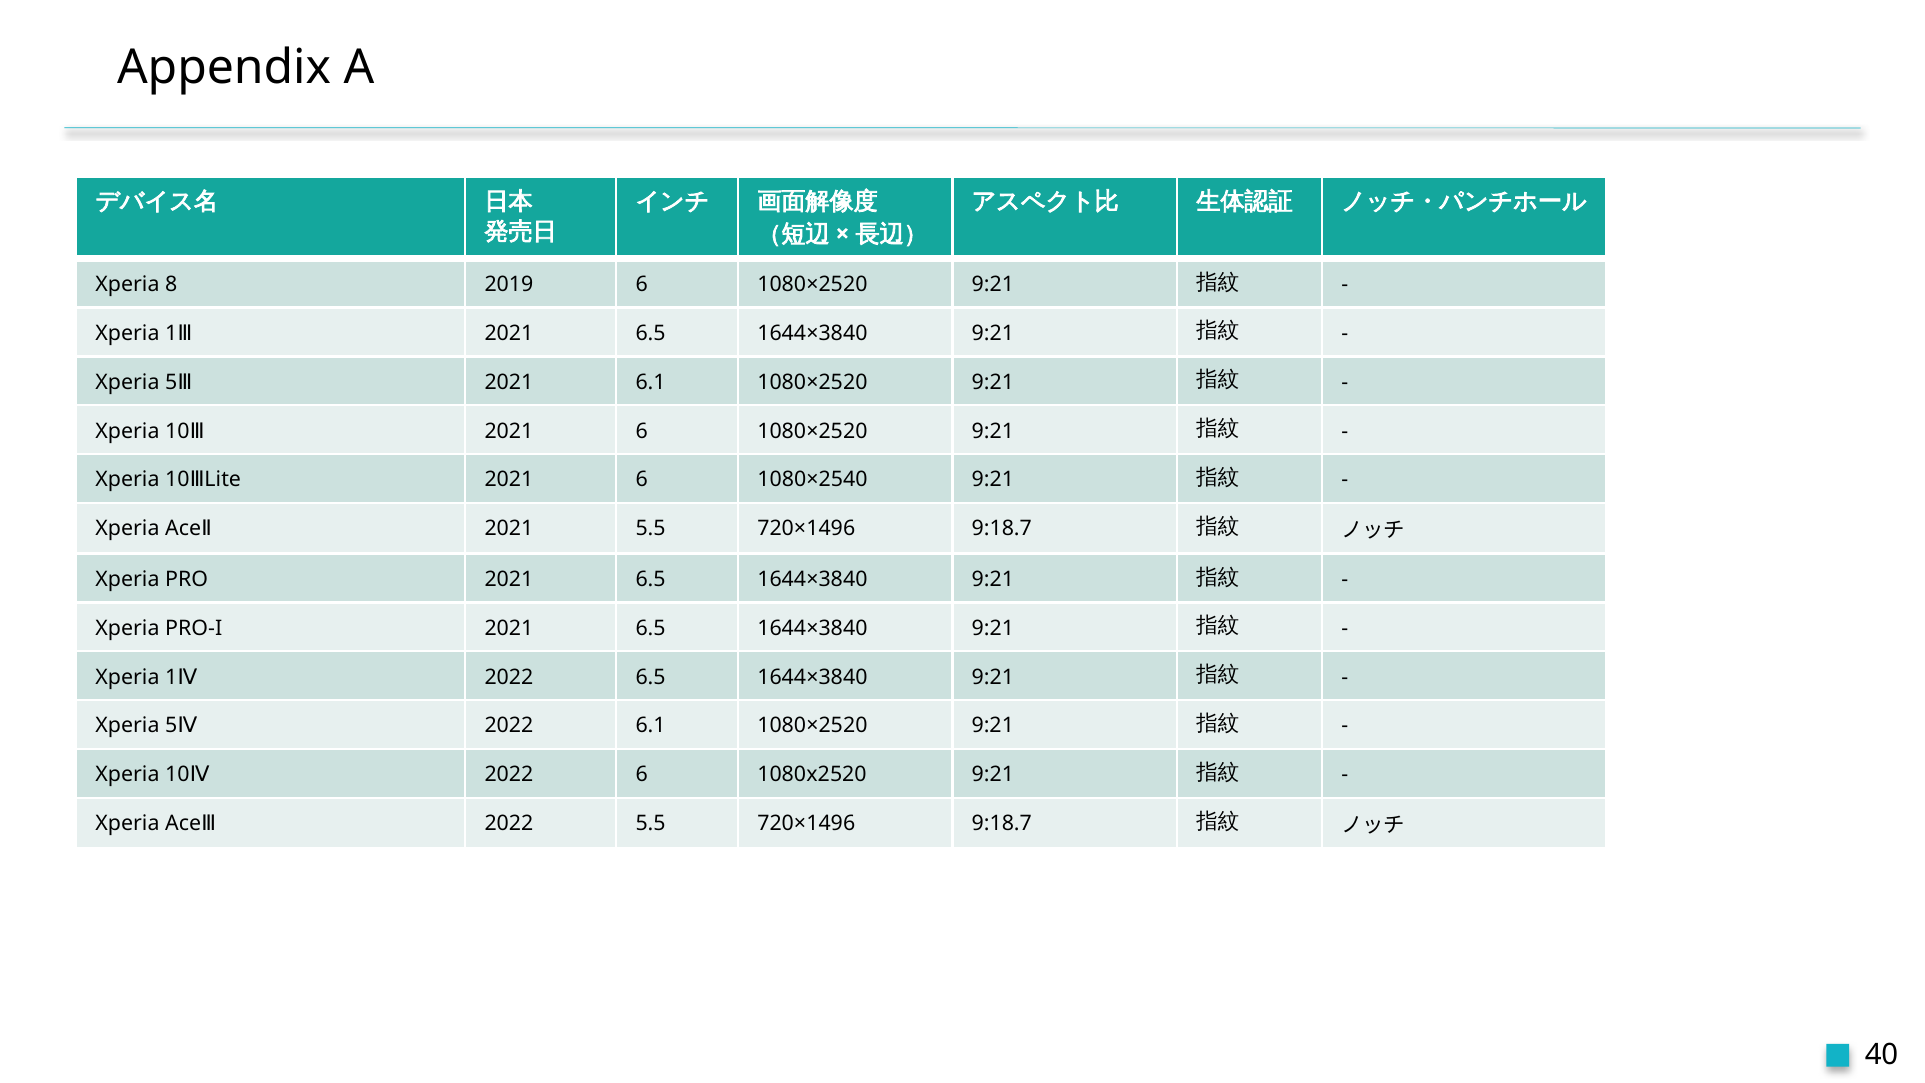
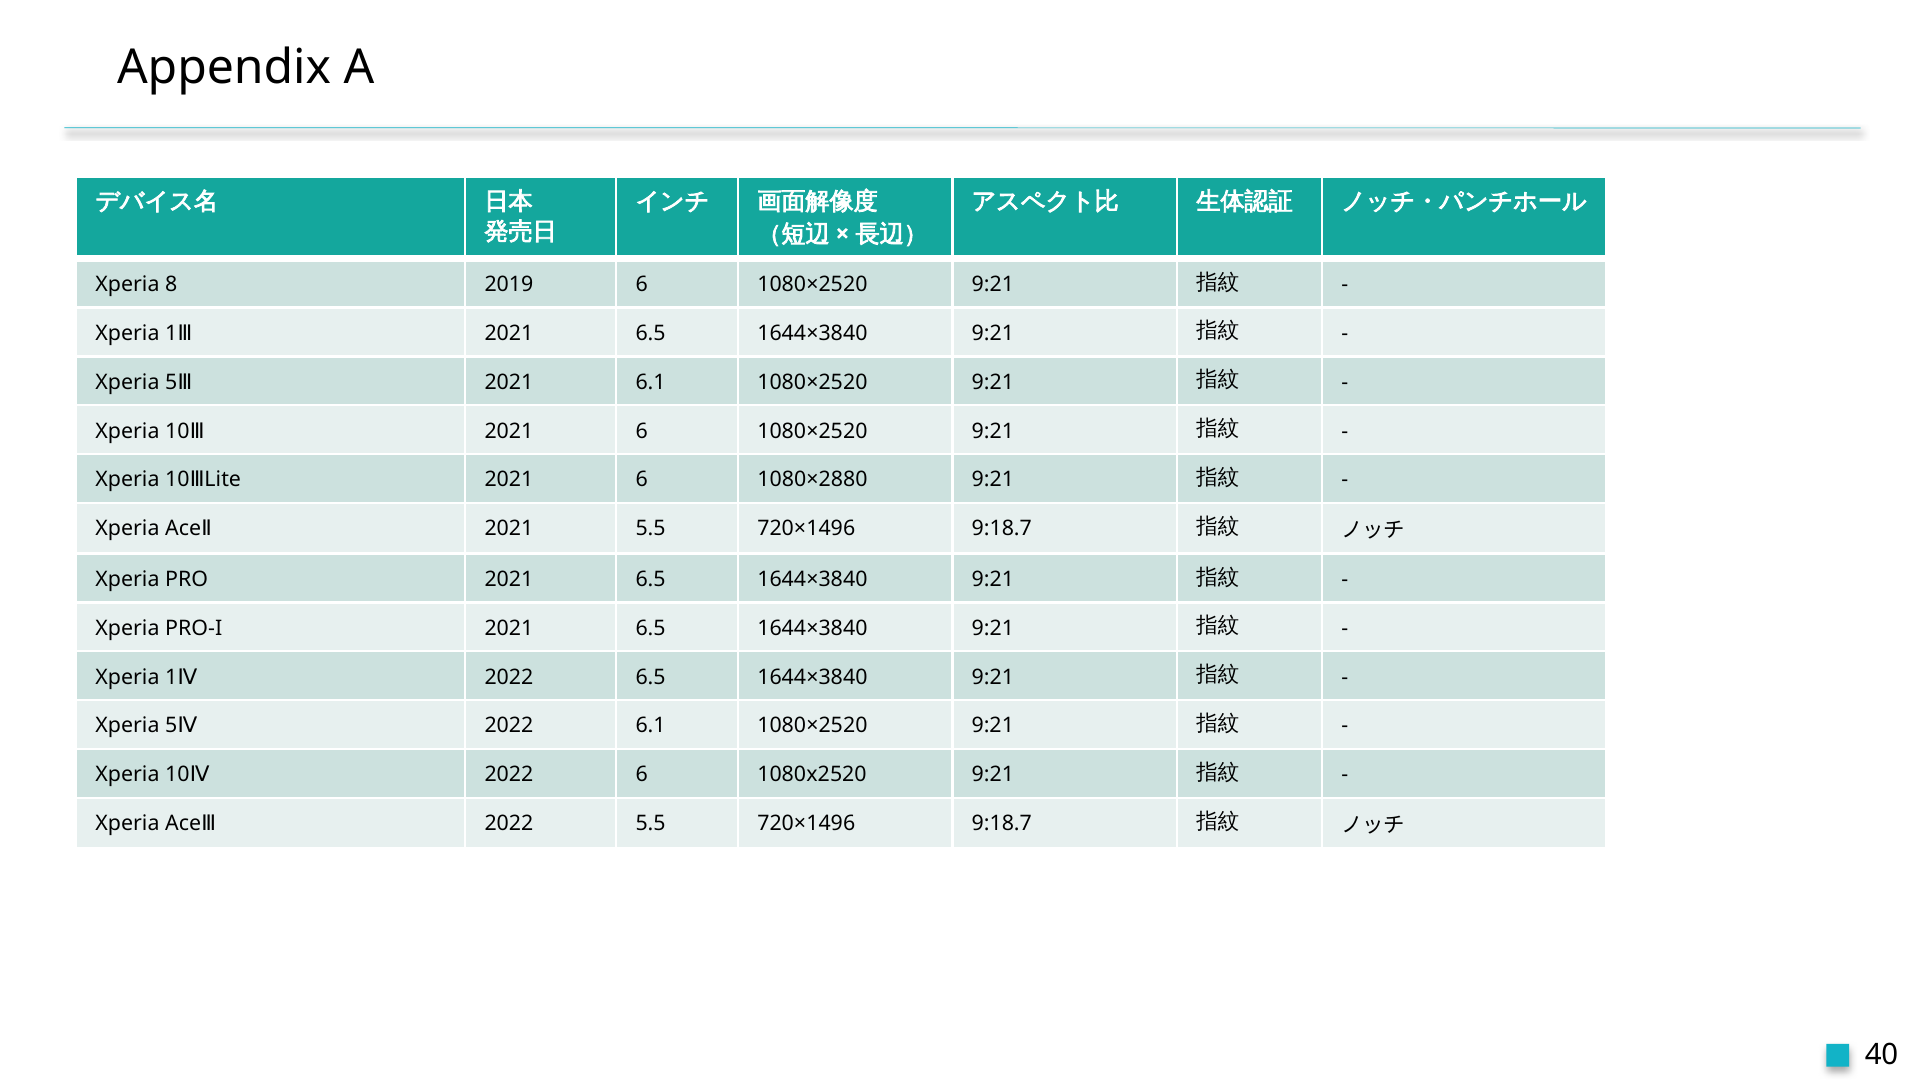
1080×2540: 1080×2540 -> 1080×2880 (812, 480)
